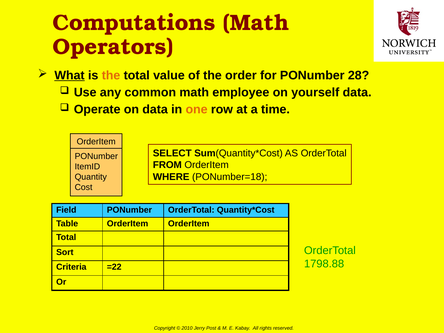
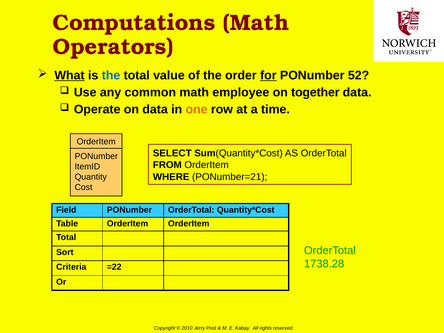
the colour: orange -> blue (111, 75)
for underline: none -> present (268, 75)
28: 28 -> 52 (359, 75)
yourself: yourself -> together (315, 92)
PONumber=18: PONumber=18 -> PONumber=21 (230, 177)
1798.88: 1798.88 -> 1738.28 (324, 264)
